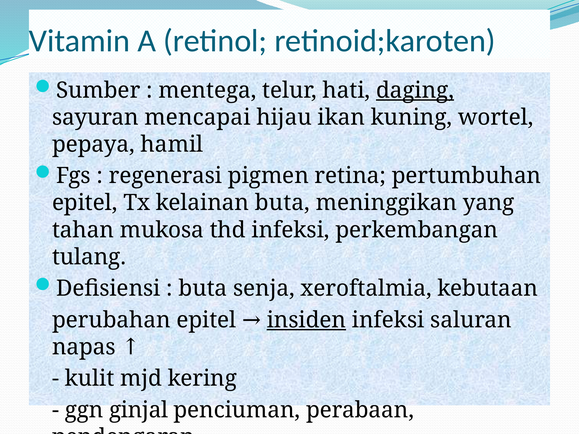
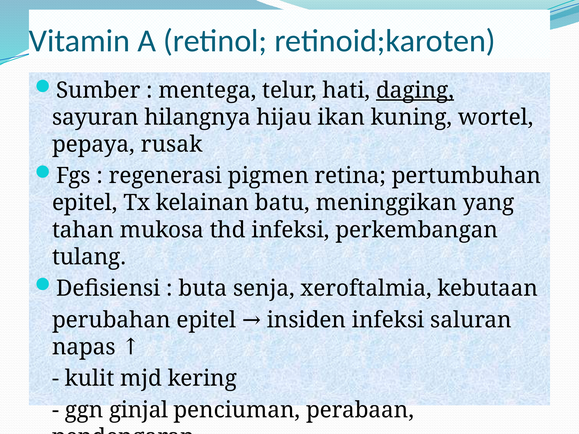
mencapai: mencapai -> hilangnya (198, 117)
hamil: hamil -> rusak (172, 144)
kelainan buta: buta -> batu (282, 203)
insiden underline: present -> none (306, 320)
